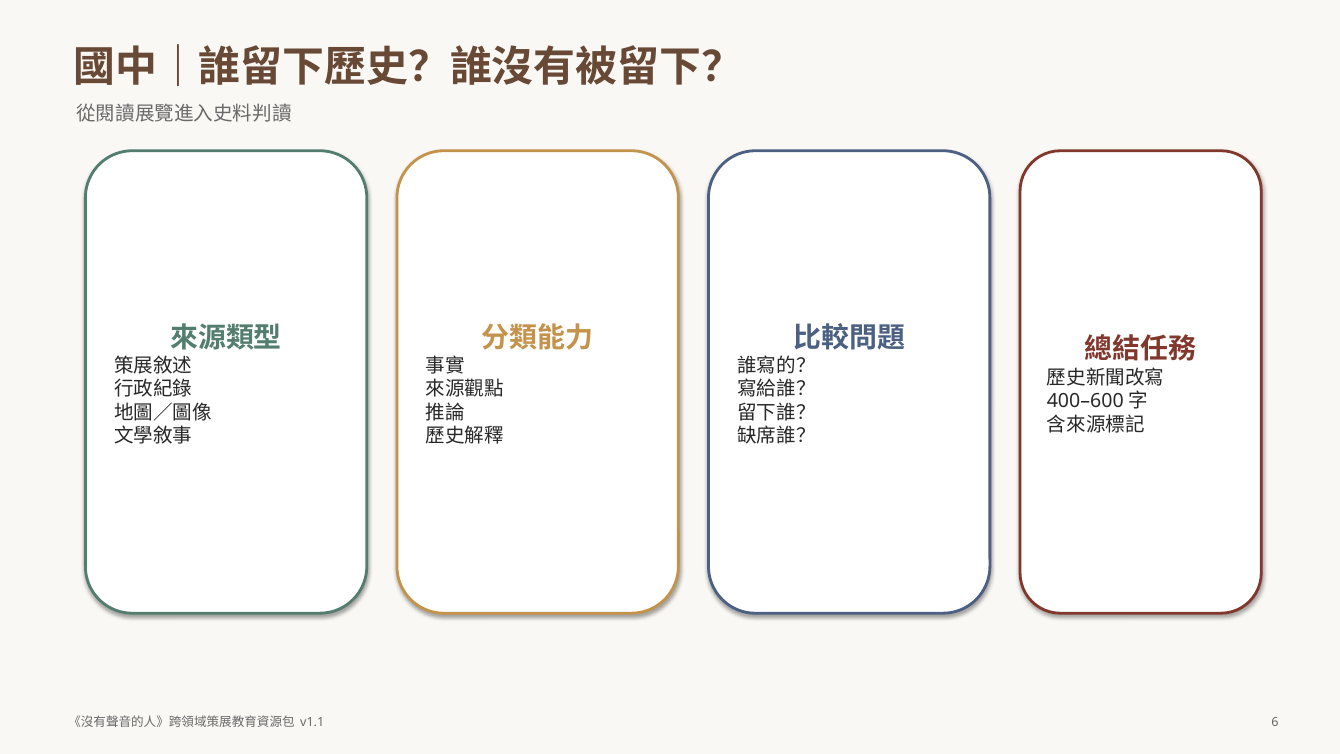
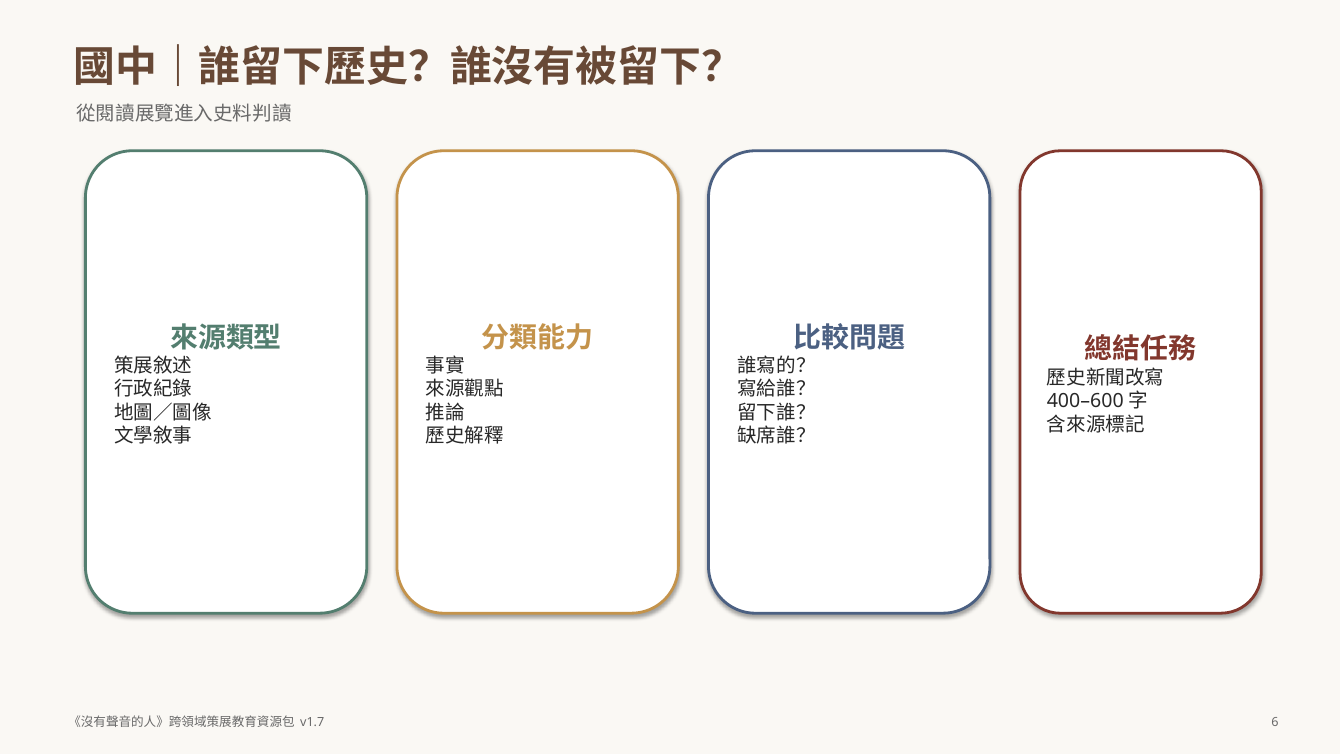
v1.1: v1.1 -> v1.7 (312, 722)
